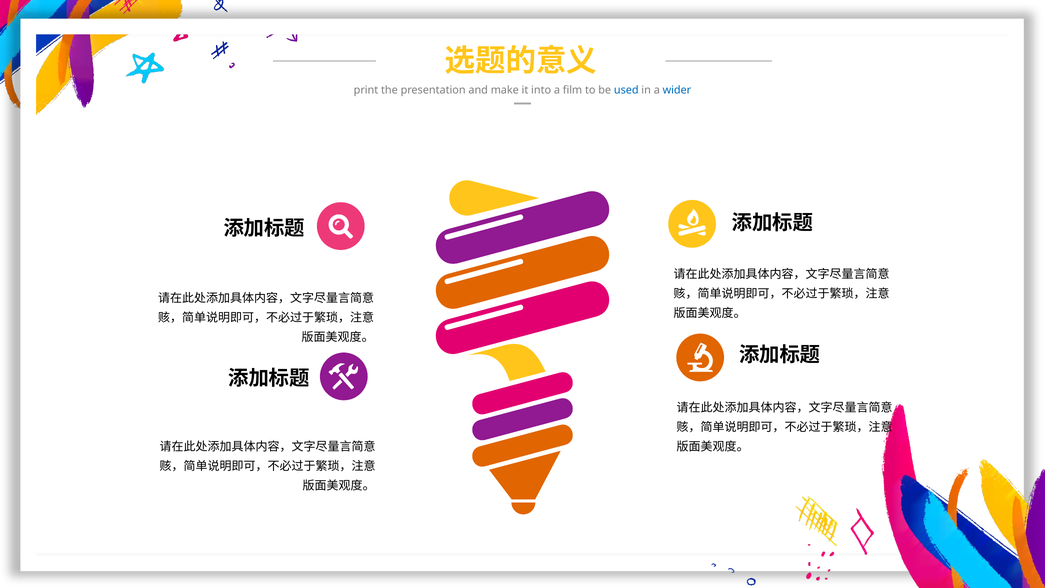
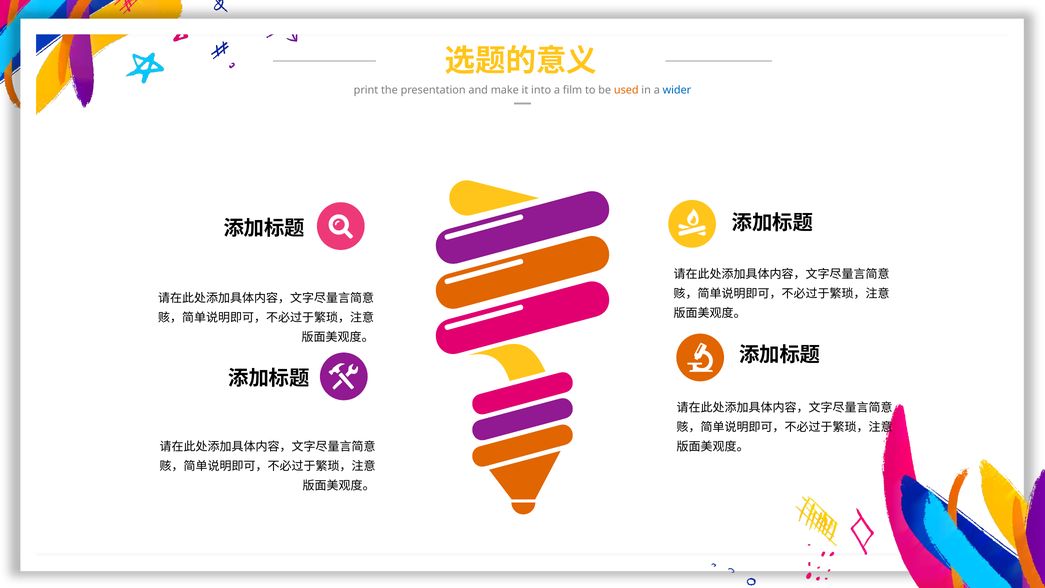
used colour: blue -> orange (626, 90)
